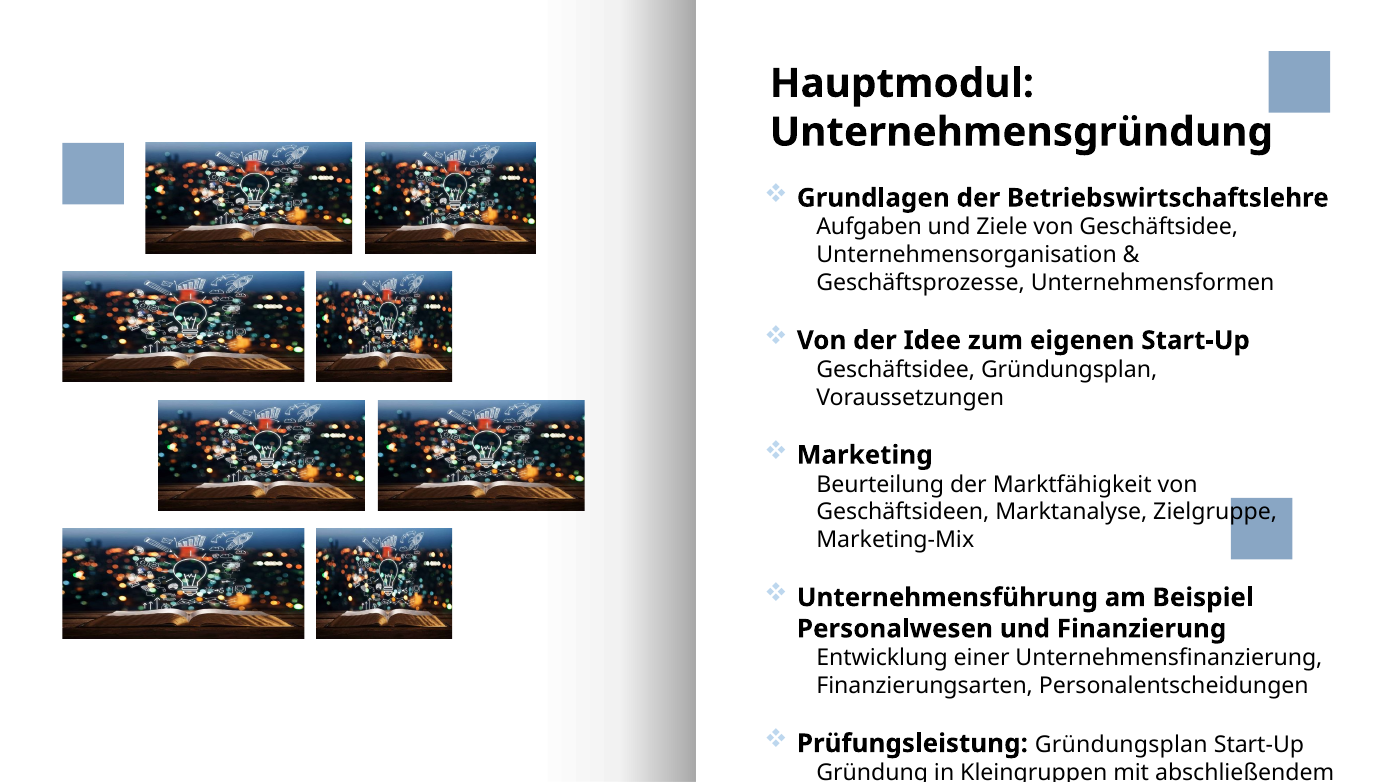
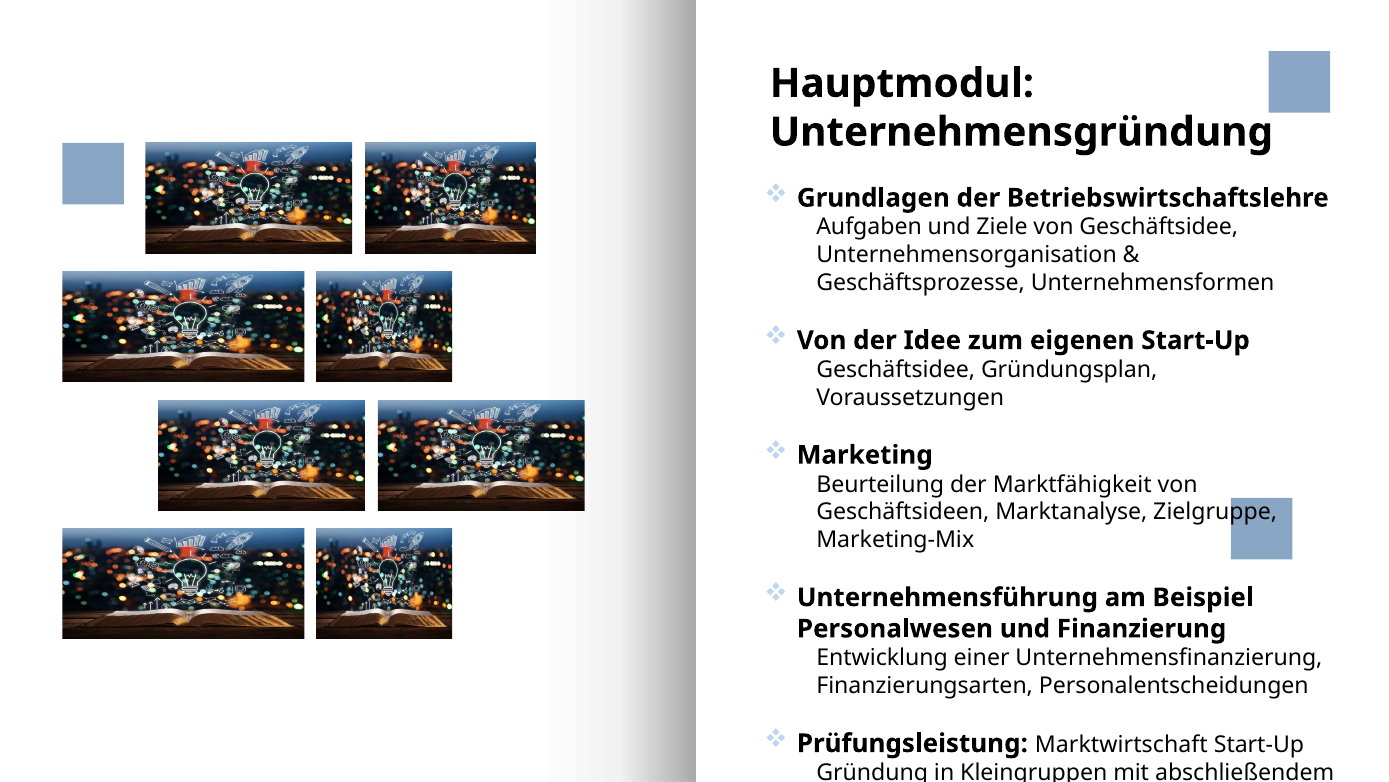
Prüfungsleistung Gründungsplan: Gründungsplan -> Marktwirtschaft (1121, 744)
